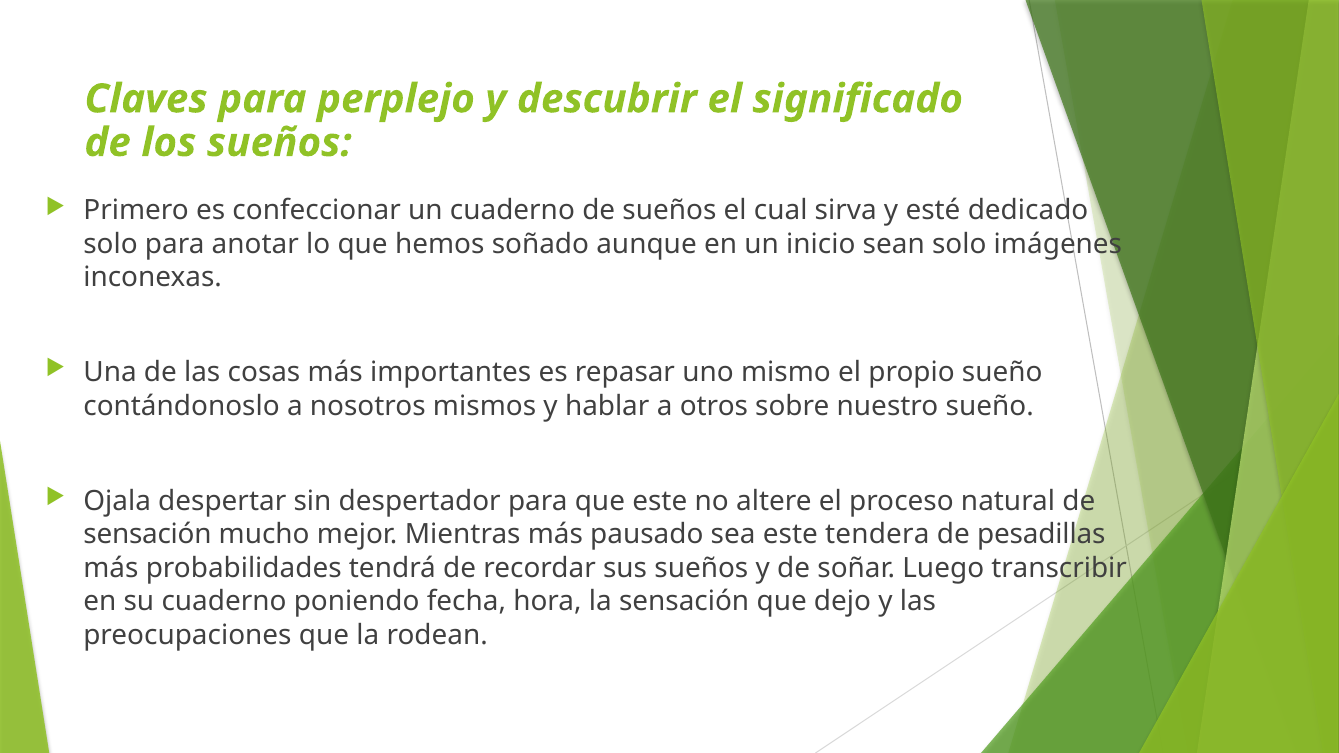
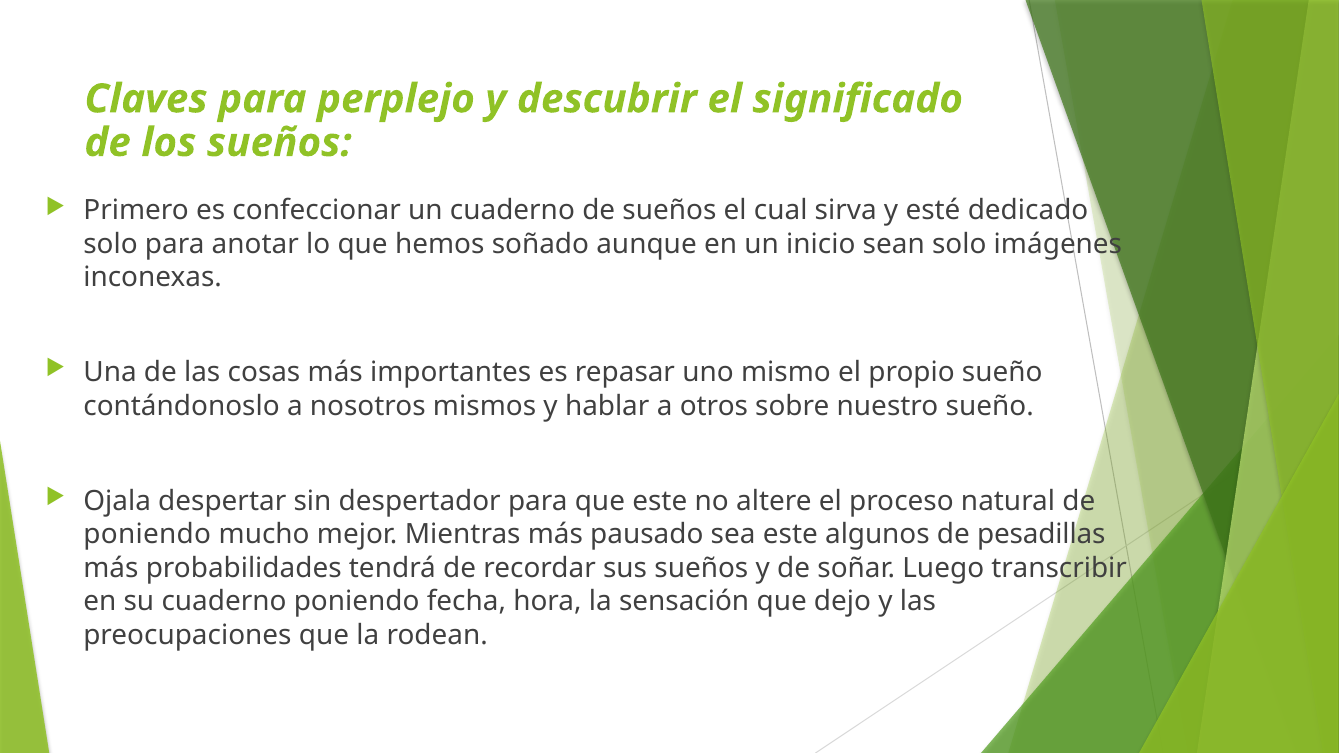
sensación: sensación -> poniendo (147, 535)
tendera: tendera -> algunos (877, 535)
